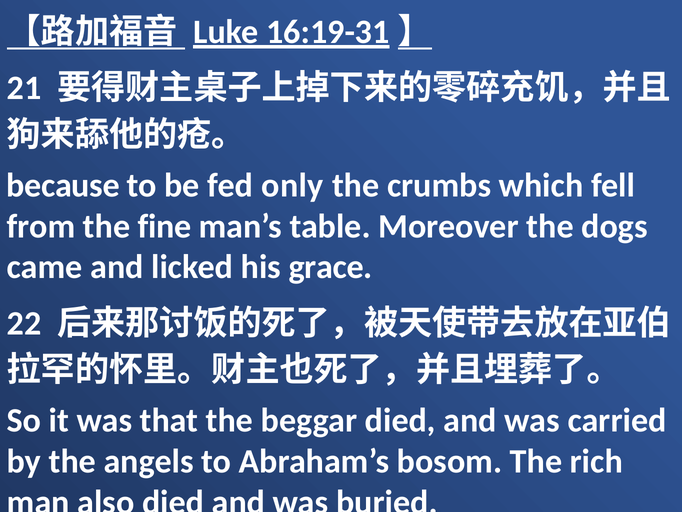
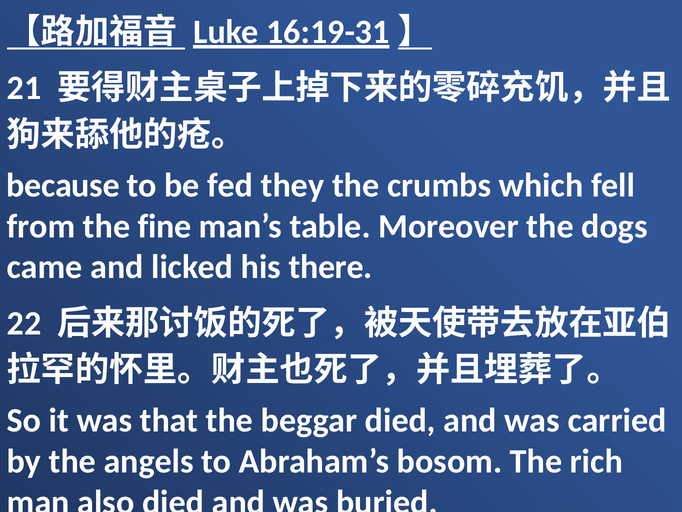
only: only -> they (293, 185)
grace: grace -> there (331, 267)
